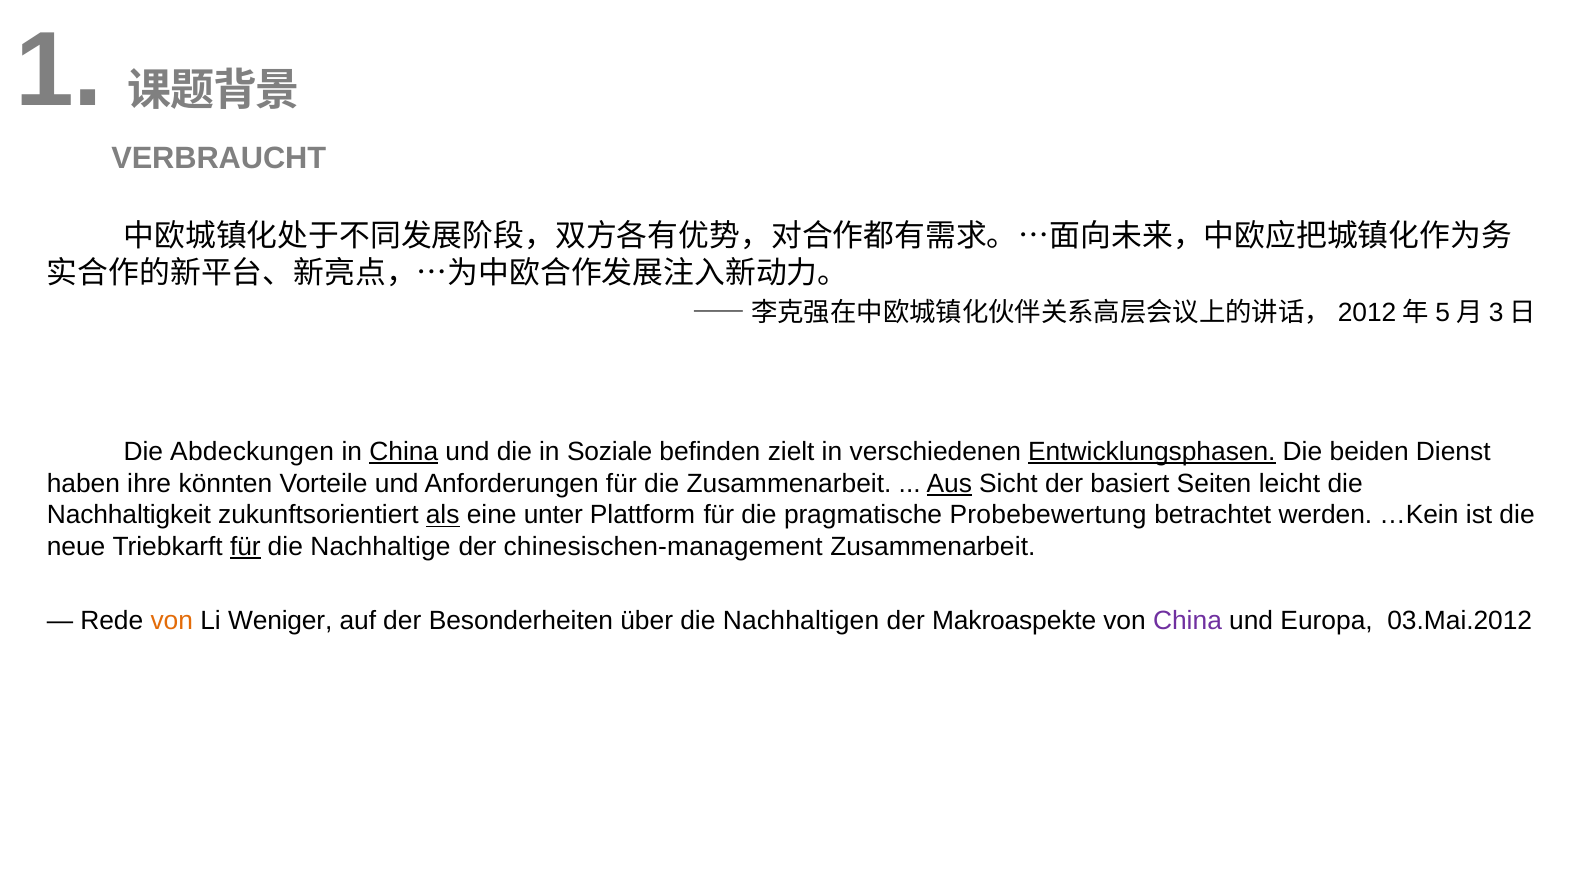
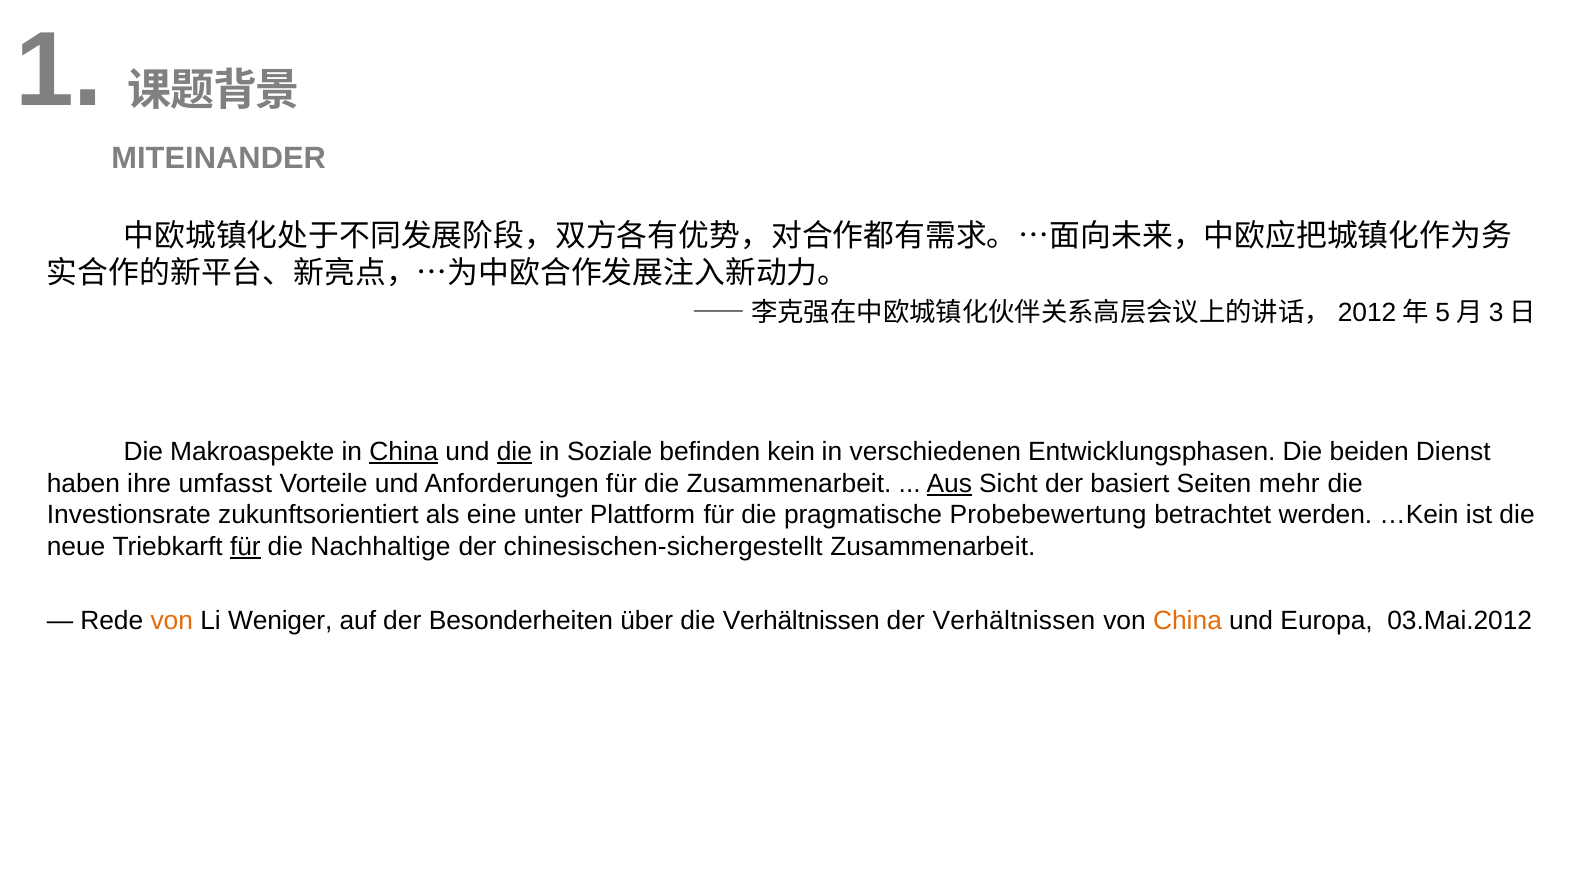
VERBRAUCHT: VERBRAUCHT -> MITEINANDER (219, 159)
Abdeckungen: Abdeckungen -> Makroaspekte (252, 452)
die underline: none -> present (514, 452)
zielt: zielt -> kein (791, 452)
Entwicklungsphasen underline: present -> none (1152, 452)
könnten: könnten -> umfasst (225, 483)
leicht: leicht -> mehr (1289, 483)
Nachhaltigkeit: Nachhaltigkeit -> Investionsrate (129, 515)
als underline: present -> none (443, 515)
chinesischen-management: chinesischen-management -> chinesischen-sichergestellt (663, 547)
die Nachhaltigen: Nachhaltigen -> Verhältnissen (801, 620)
der Makroaspekte: Makroaspekte -> Verhältnissen (1014, 620)
China colour: purple -> orange (1187, 620)
